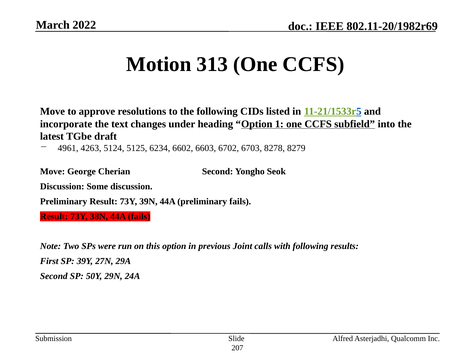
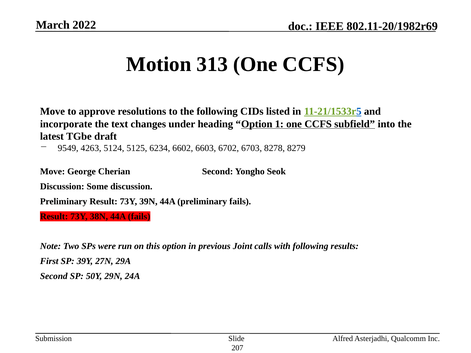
4961: 4961 -> 9549 (68, 148)
